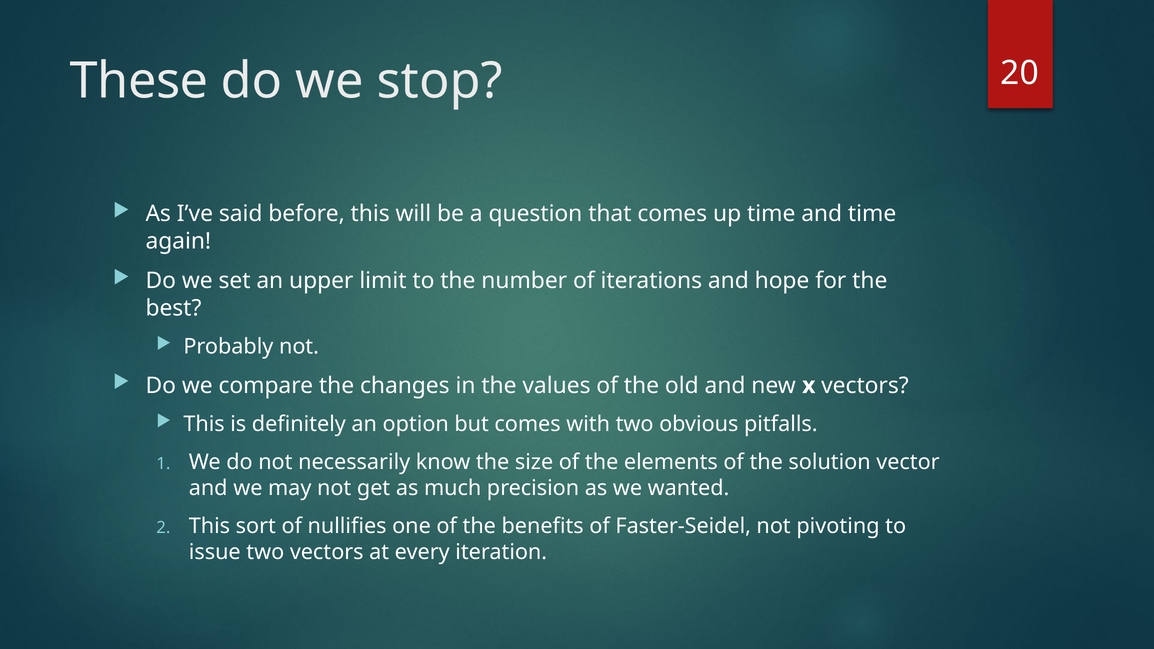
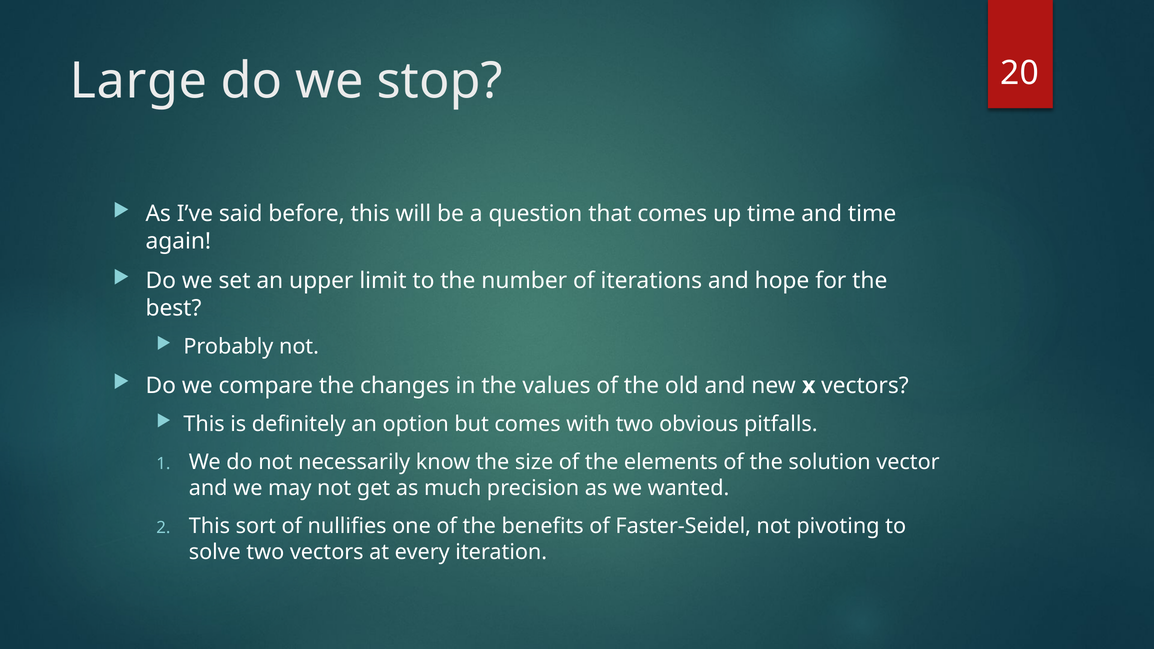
These: These -> Large (138, 81)
issue: issue -> solve (215, 552)
